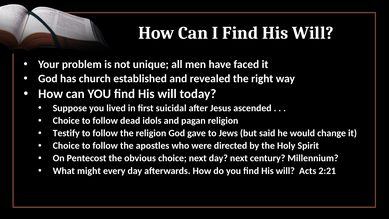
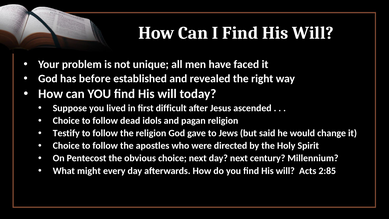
church: church -> before (95, 79)
suicidal: suicidal -> difficult (171, 108)
2:21: 2:21 -> 2:85 (327, 171)
